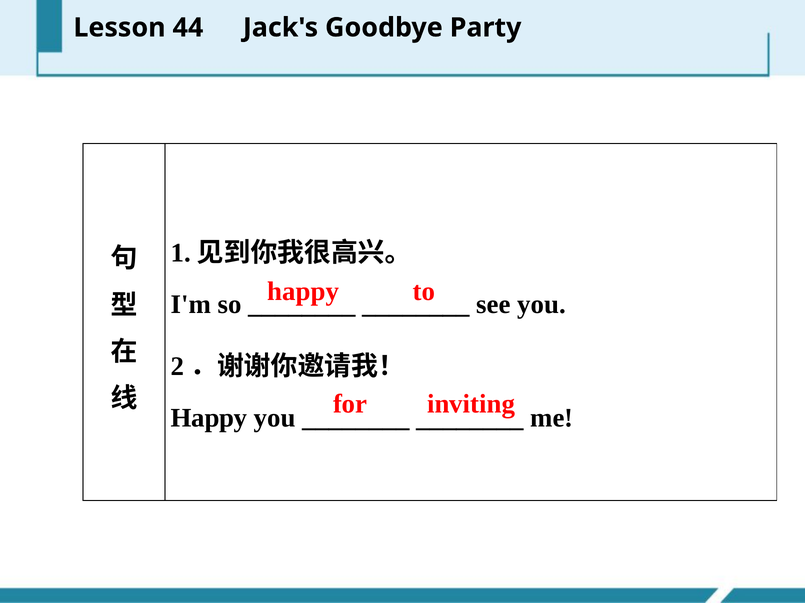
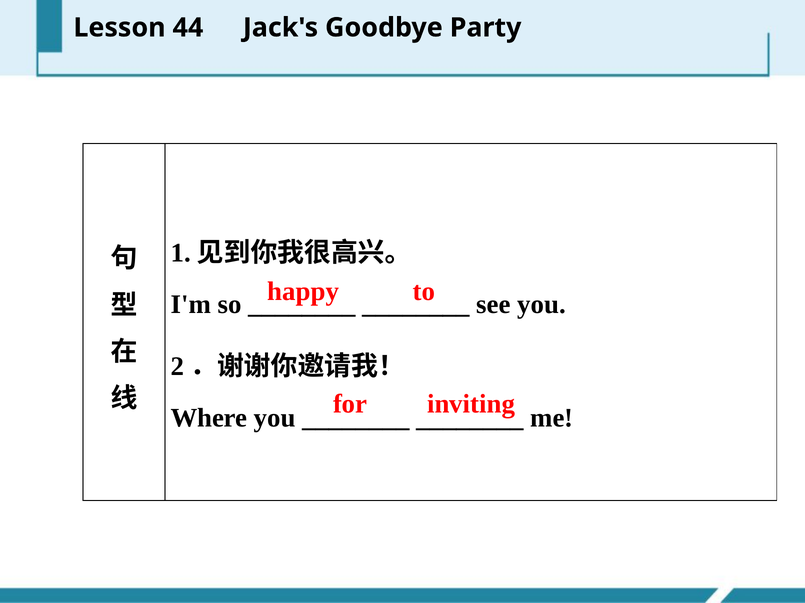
Happy: Happy -> Where (209, 419)
